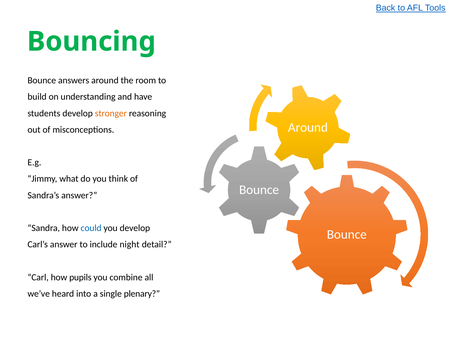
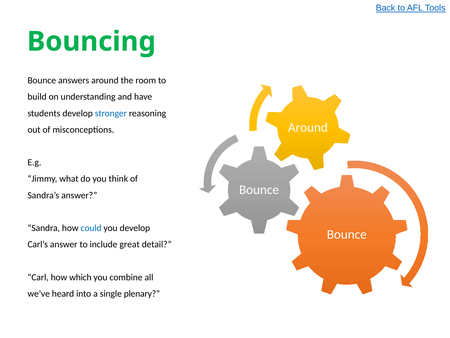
stronger colour: orange -> blue (111, 113)
night: night -> great (130, 244)
pupils: pupils -> which (80, 277)
